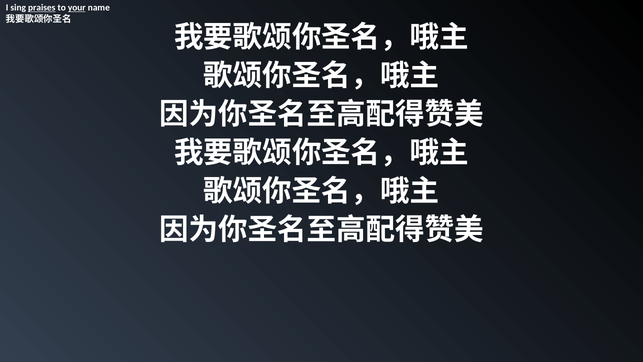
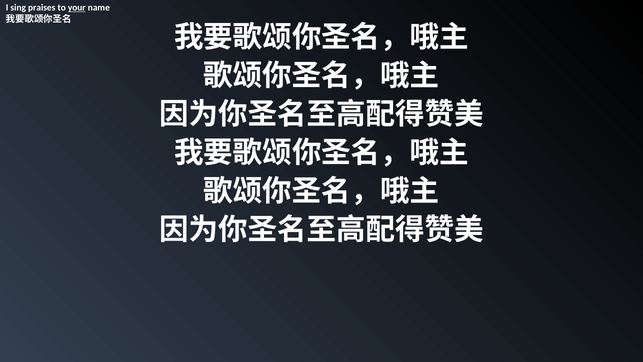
praises underline: present -> none (42, 8)
